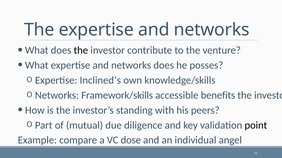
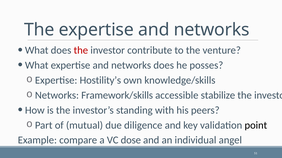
the colour: black -> red (81, 50)
Inclined’s: Inclined’s -> Hostility’s (100, 80)
benefits: benefits -> stabilize (218, 96)
